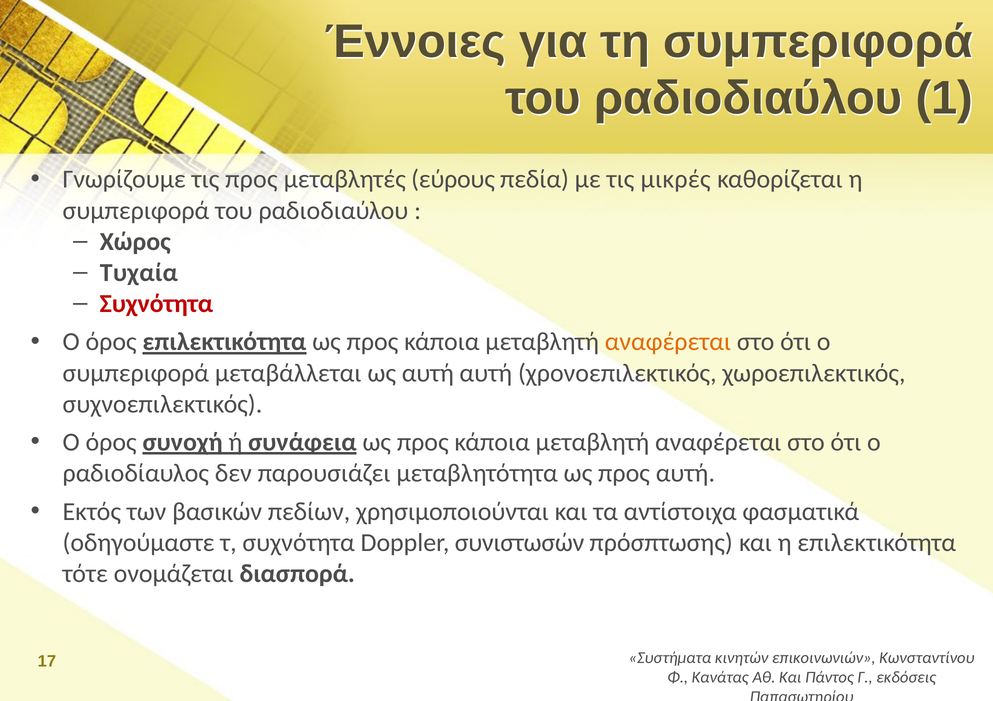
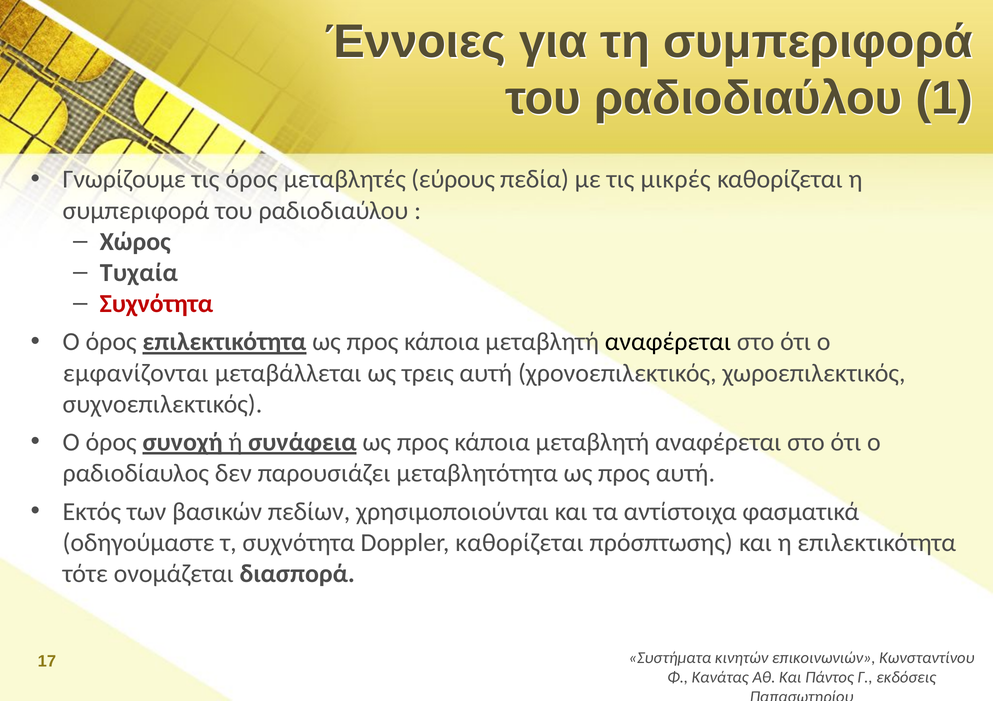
τις προς: προς -> όρος (251, 180)
αναφέρεται colour: orange -> black (668, 342)
συμπεριφορά: συμπεριφορά -> εμφανίζονται (136, 373)
ως αυτή: αυτή -> τρεις (428, 373)
Doppler συνιστωσών: συνιστωσών -> καθορίζεται (519, 543)
